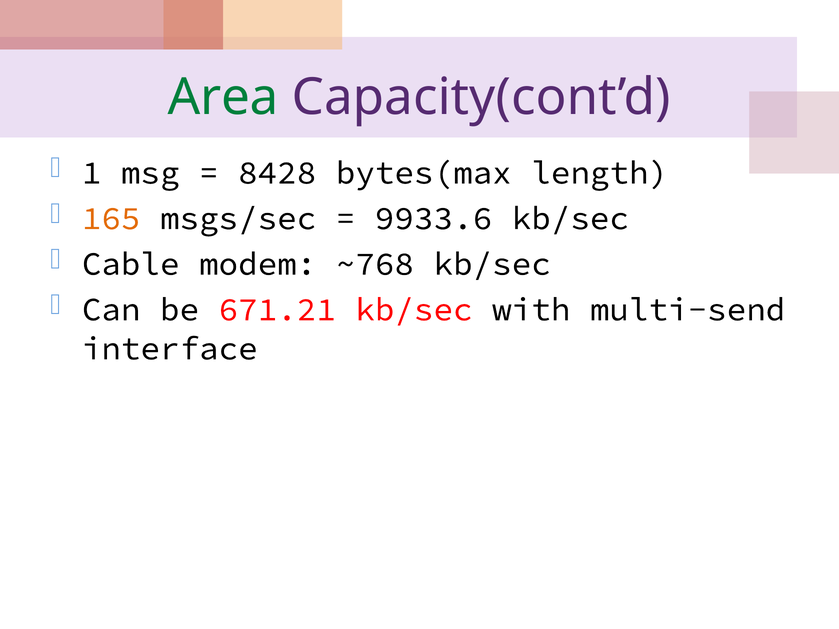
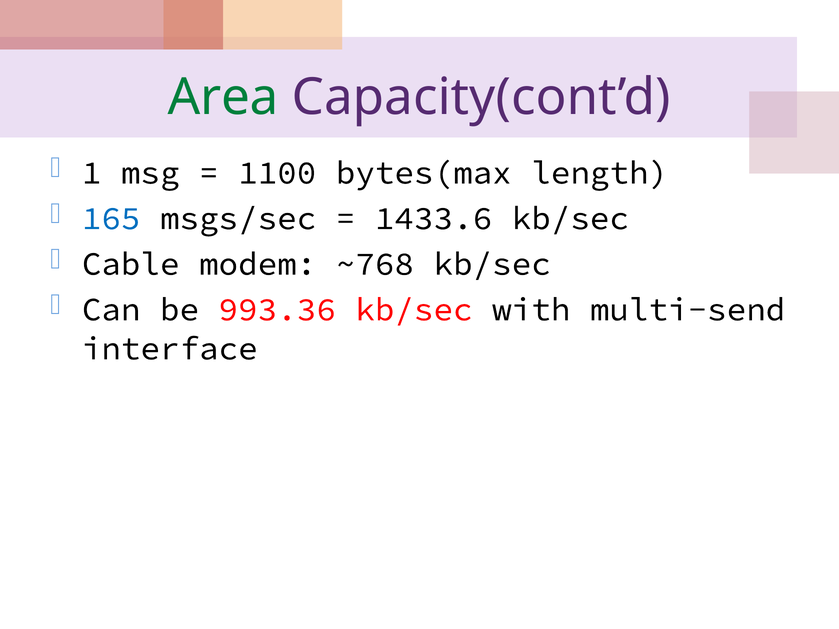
8428: 8428 -> 1100 (277, 173)
165 colour: orange -> blue (111, 218)
9933.6: 9933.6 -> 1433.6 (434, 218)
671.21: 671.21 -> 993.36 (277, 310)
